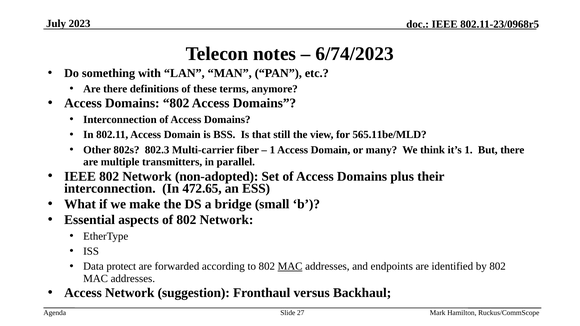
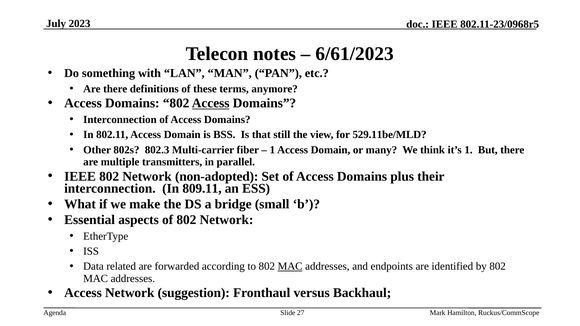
6/74/2023: 6/74/2023 -> 6/61/2023 (355, 54)
Access underline: none -> present (211, 103)
565.11be/MLD: 565.11be/MLD -> 529.11be/MLD (390, 135)
472.65: 472.65 -> 809.11 (202, 189)
protect: protect -> related (121, 267)
